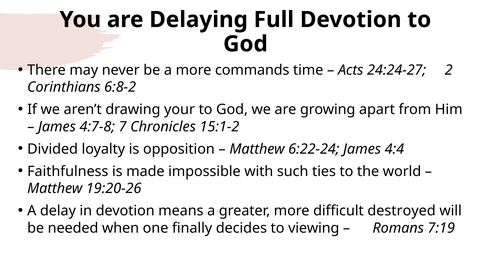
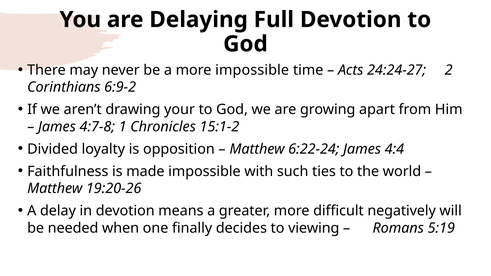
more commands: commands -> impossible (252, 70)
6:8-2: 6:8-2 -> 6:9-2 (120, 87)
7: 7 -> 1 (123, 127)
destroyed: destroyed -> negatively (402, 211)
7:19: 7:19 -> 5:19 (441, 228)
